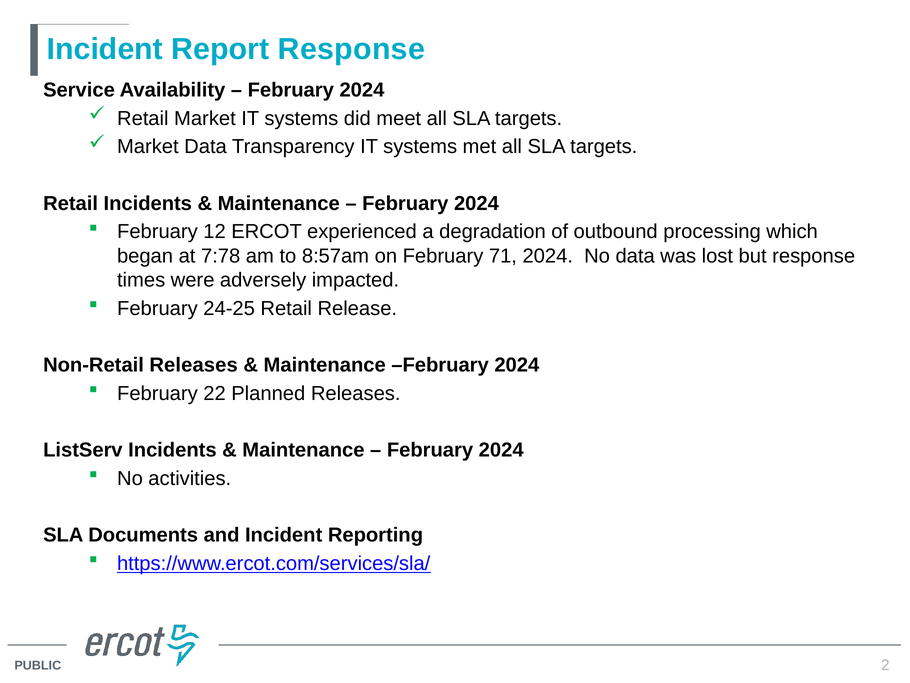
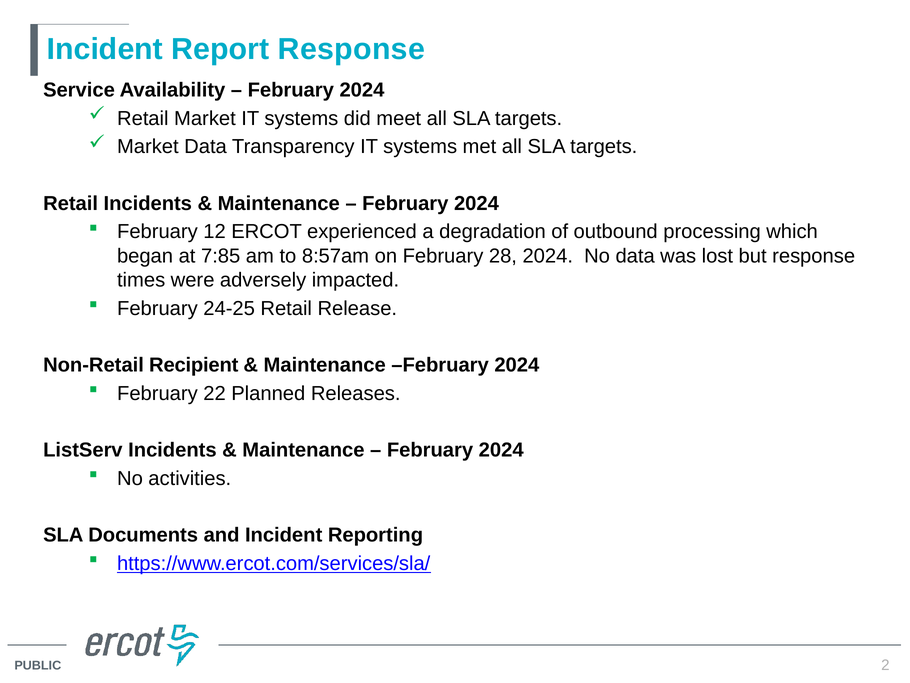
7:78: 7:78 -> 7:85 (221, 256)
71: 71 -> 28 (503, 256)
Non-Retail Releases: Releases -> Recipient (194, 365)
